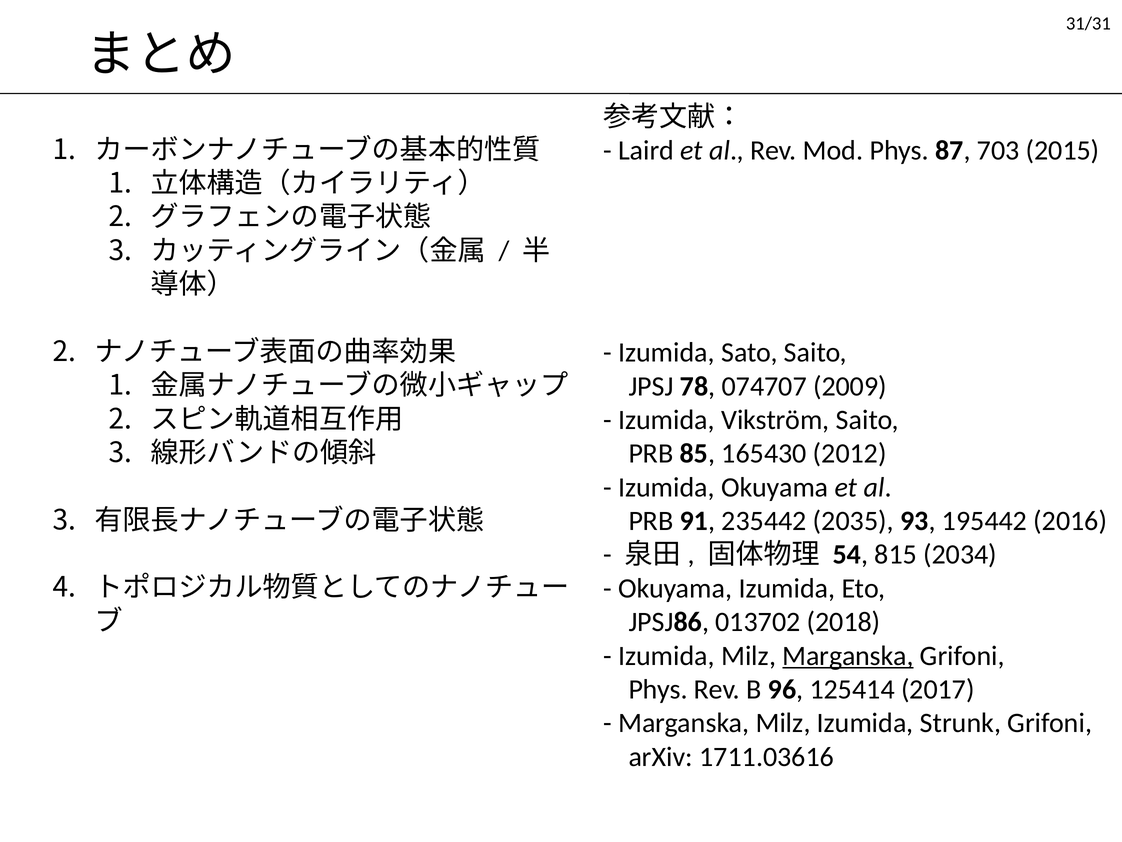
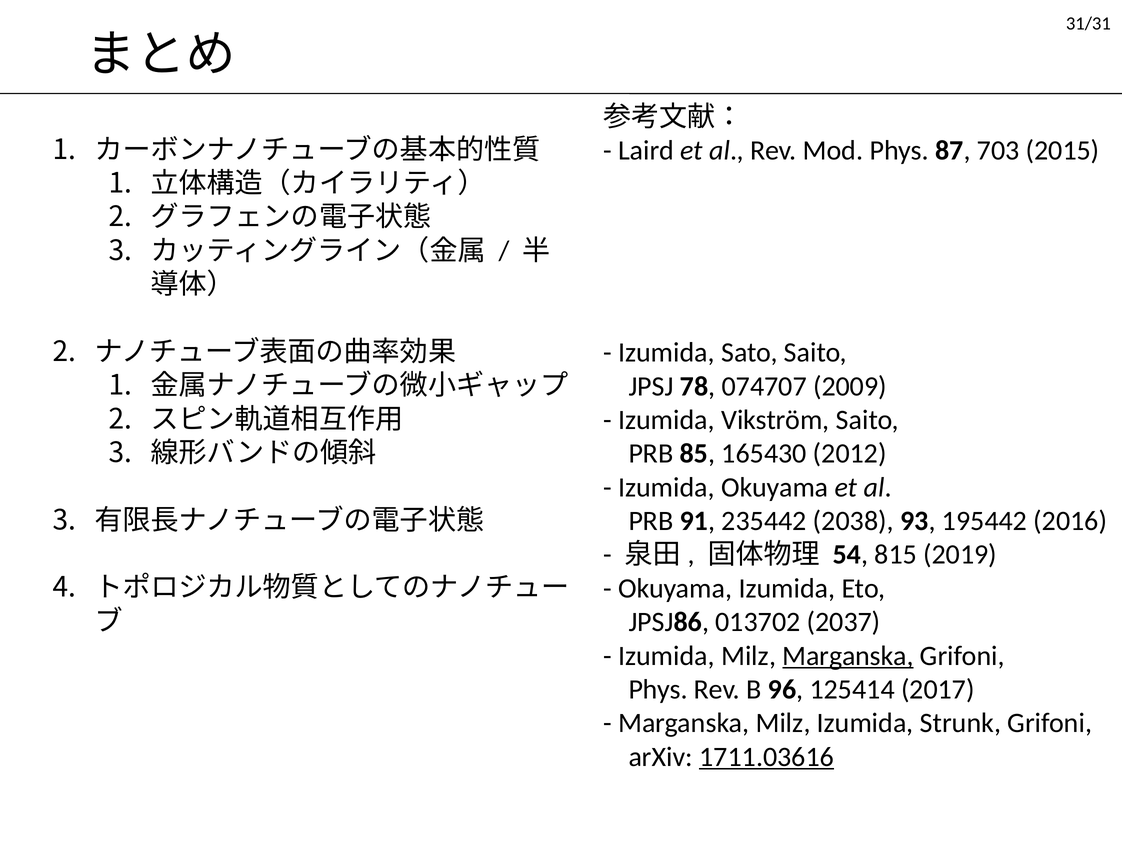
2035: 2035 -> 2038 (853, 521)
2034: 2034 -> 2019 (960, 554)
2018: 2018 -> 2037 (844, 622)
1711.03616 underline: none -> present (767, 756)
